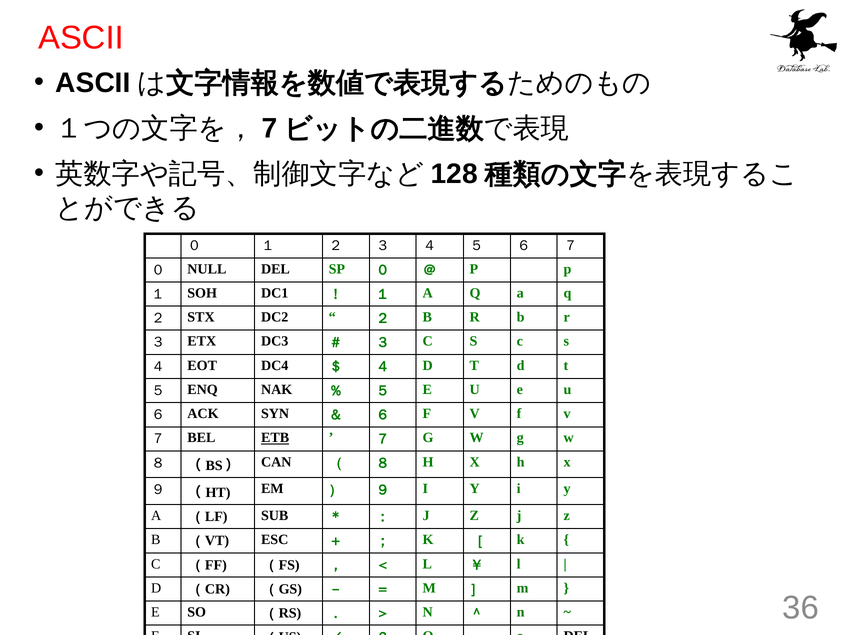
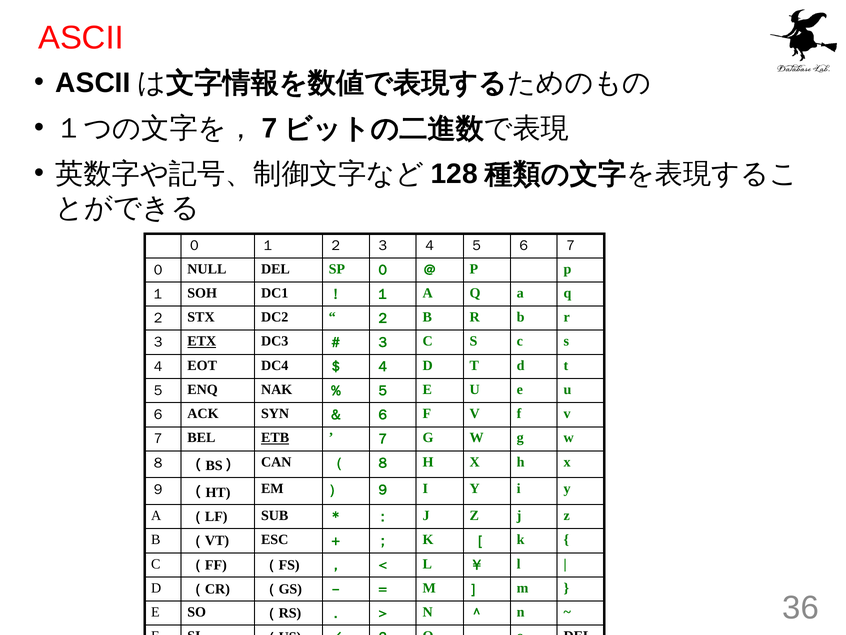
ETX underline: none -> present (202, 341)
